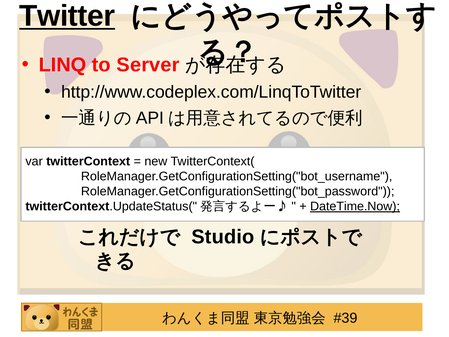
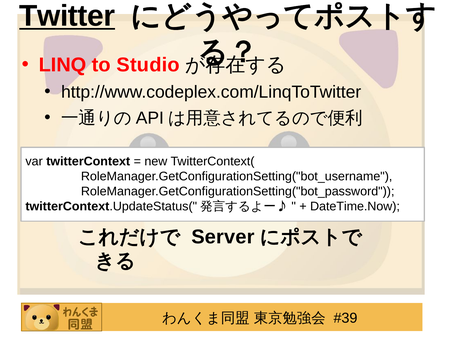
Server: Server -> Studio (148, 65)
DateTime.Now underline: present -> none (355, 206)
Studio: Studio -> Server (223, 237)
